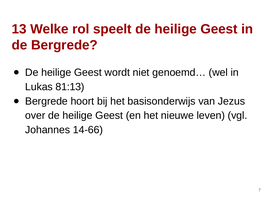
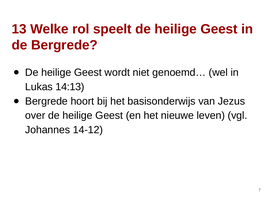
81:13: 81:13 -> 14:13 (70, 86)
14-66: 14-66 -> 14-12 (88, 129)
